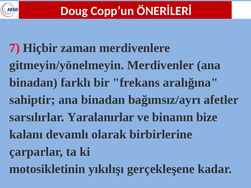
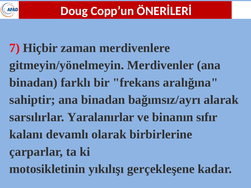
afetler: afetler -> alarak (221, 100)
bize: bize -> sıfır (207, 117)
